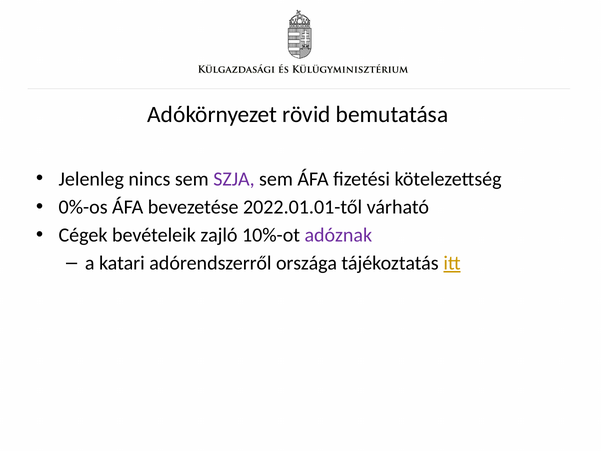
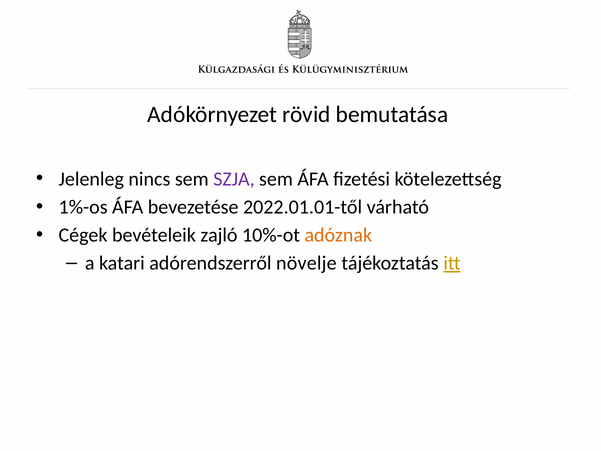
0%-os: 0%-os -> 1%-os (83, 207)
adóznak colour: purple -> orange (338, 235)
országa: országa -> növelje (306, 263)
